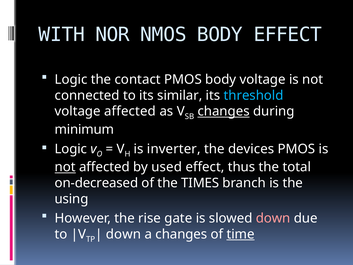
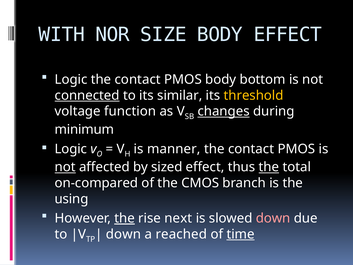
NMOS: NMOS -> SIZE (163, 35)
body voltage: voltage -> bottom (263, 79)
connected underline: none -> present (87, 95)
threshold colour: light blue -> yellow (254, 95)
voltage affected: affected -> function (130, 111)
inverter: inverter -> manner (174, 149)
devices: devices -> contact (251, 149)
used: used -> sized (167, 167)
the underline: none -> present (269, 167)
on-decreased: on-decreased -> on-compared (96, 183)
TIMES: TIMES -> CMOS (200, 183)
the underline: none -> present (125, 218)
gate: gate -> next (178, 218)
a changes: changes -> reached (181, 234)
